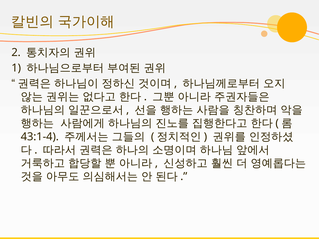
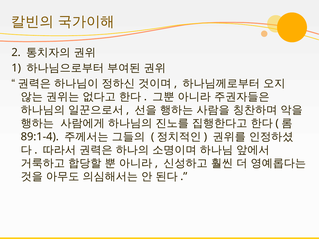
43:1-4: 43:1-4 -> 89:1-4 (40, 137)
